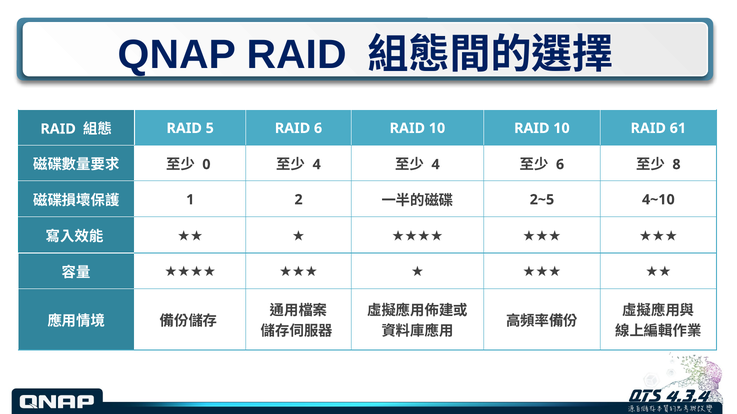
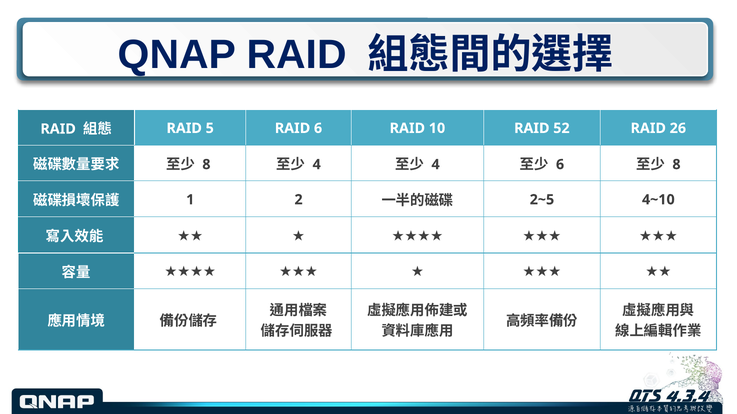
10 RAID 10: 10 -> 52 (561, 128)
61: 61 -> 26 (678, 128)
0: 0 -> 8 (206, 165)
